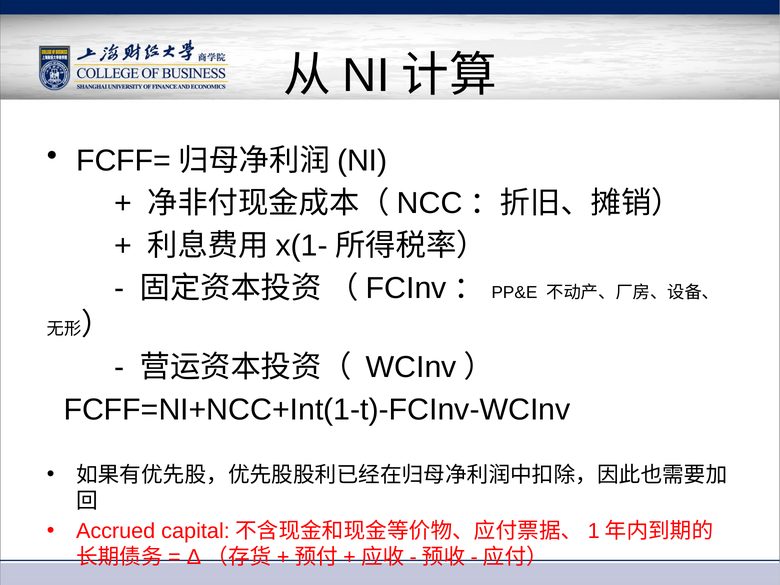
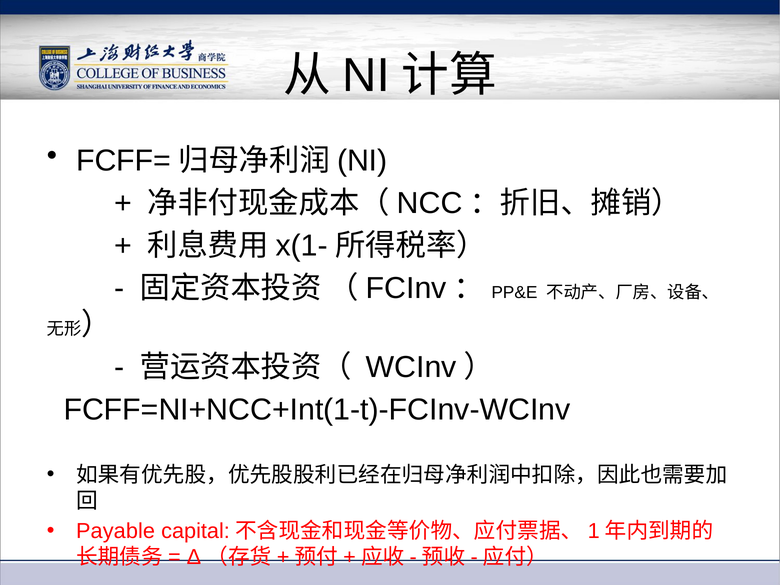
Accrued: Accrued -> Payable (116, 531)
